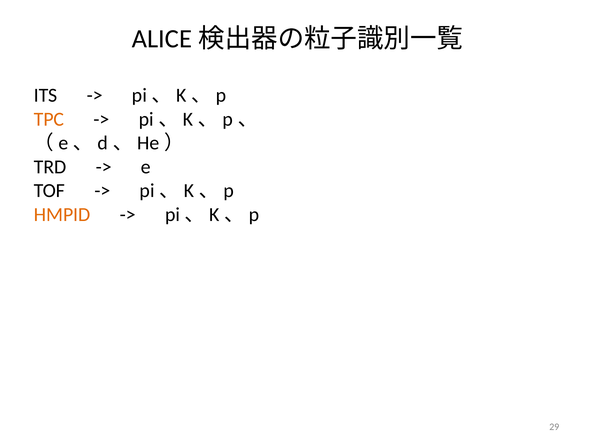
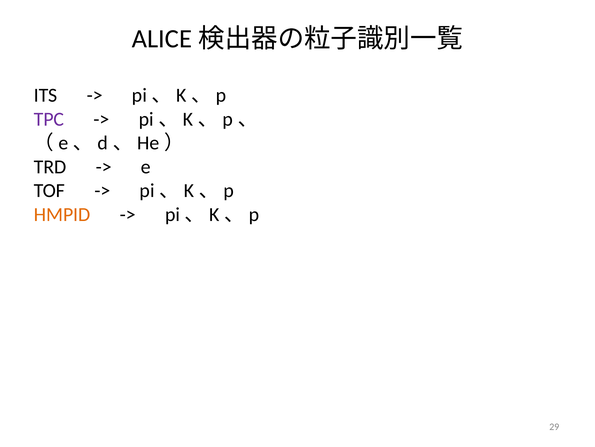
TPC colour: orange -> purple (49, 119)
